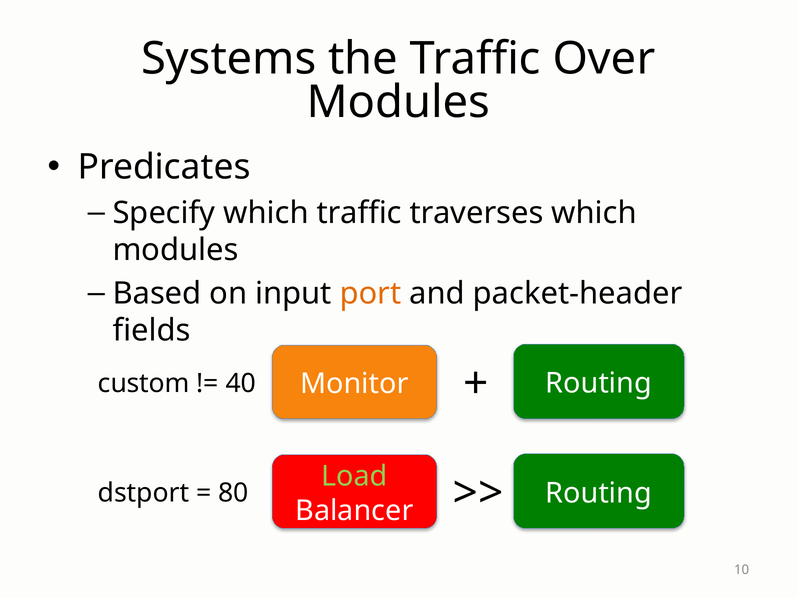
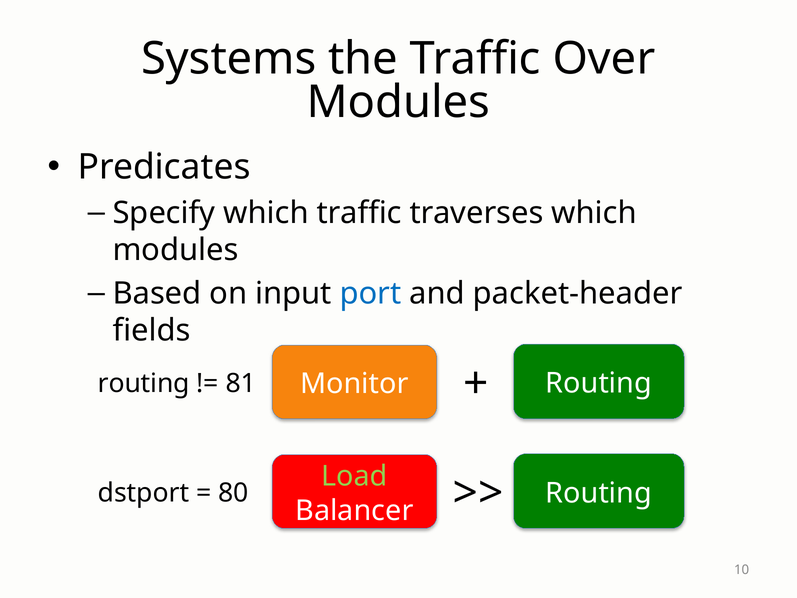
port colour: orange -> blue (371, 293)
custom: custom -> routing (144, 383)
40: 40 -> 81 (241, 383)
